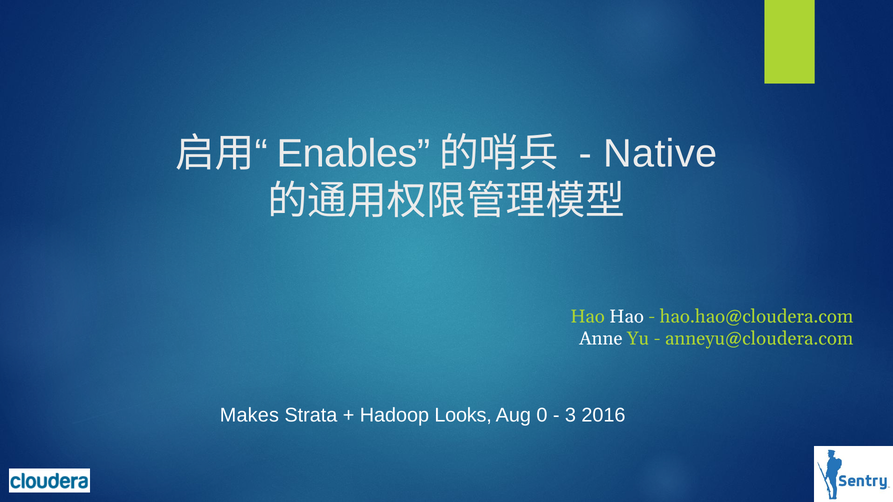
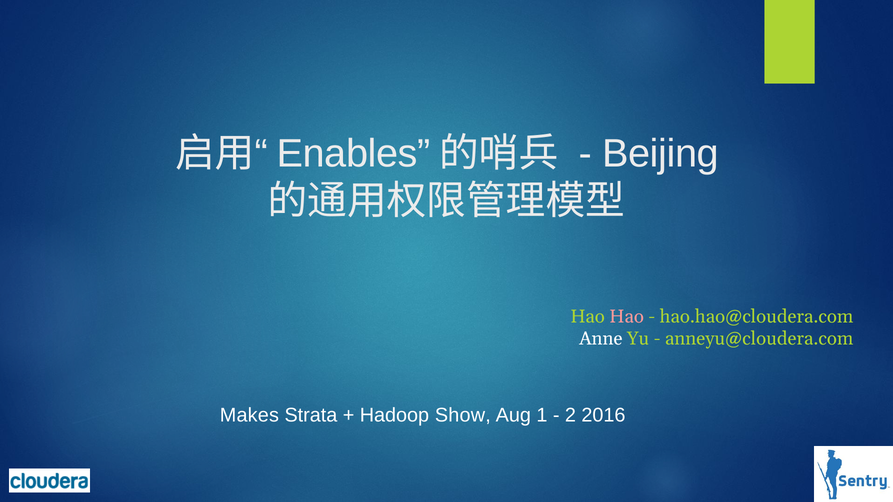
Native: Native -> Beijing (661, 154)
Hao colour: white -> pink (627, 317)
Looks: Looks -> Show (463, 415)
0: 0 -> 1 (542, 415)
3: 3 -> 2 (570, 415)
